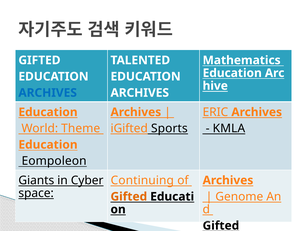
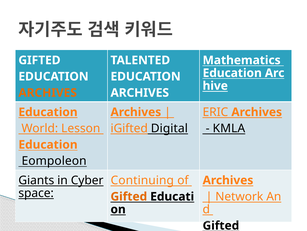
ARCHIVES colour: blue -> orange (48, 92)
Theme: Theme -> Lesson (81, 128)
Sports: Sports -> Digital (169, 128)
Genome: Genome -> Network (239, 196)
